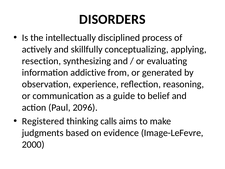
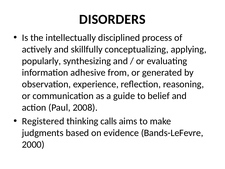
resection: resection -> popularly (41, 61)
addictive: addictive -> adhesive (88, 73)
2096: 2096 -> 2008 (85, 107)
Image-LeFevre: Image-LeFevre -> Bands-LeFevre (172, 133)
